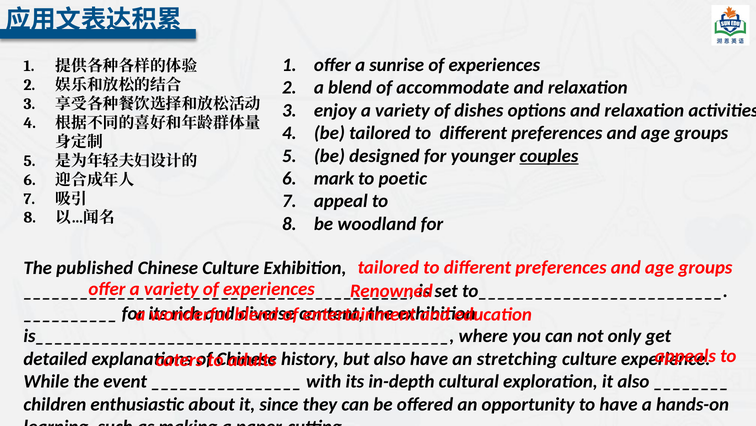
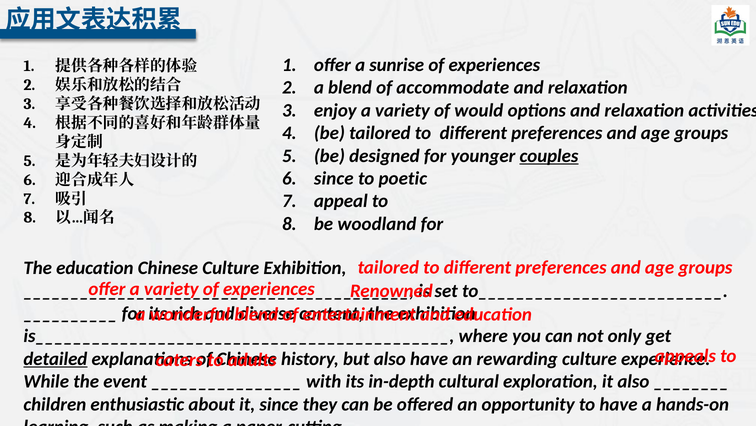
dishes: dishes -> would (479, 110)
mark: mark -> since (334, 178)
The published: published -> education (95, 268)
detailed underline: none -> present (55, 358)
stretching: stretching -> rewarding (517, 358)
